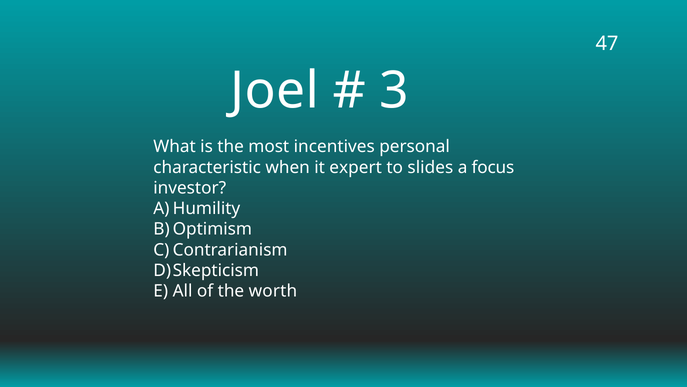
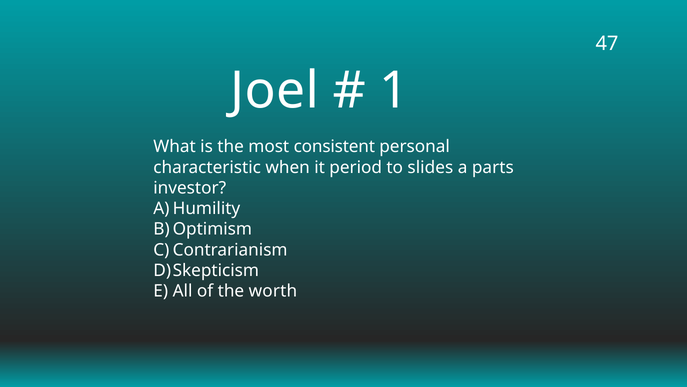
3: 3 -> 1 (394, 91)
incentives: incentives -> consistent (334, 147)
expert: expert -> period (356, 167)
focus: focus -> parts (493, 167)
